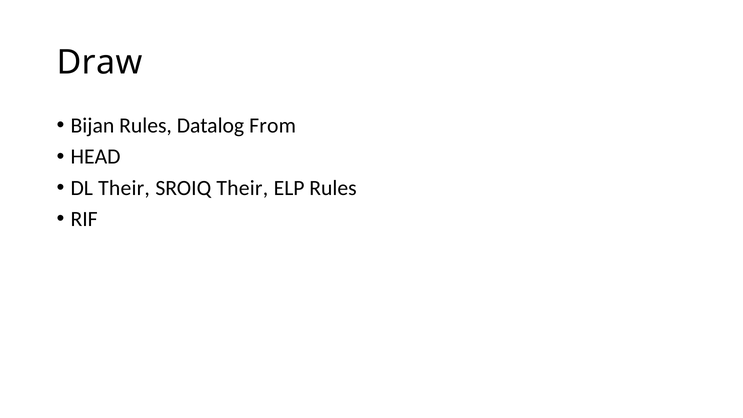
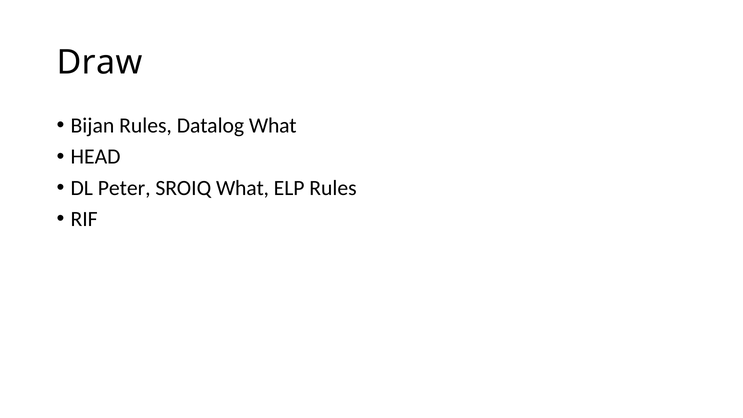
Datalog From: From -> What (273, 126)
DL Their: Their -> Peter (124, 188)
SROIQ Their: Their -> What (243, 188)
